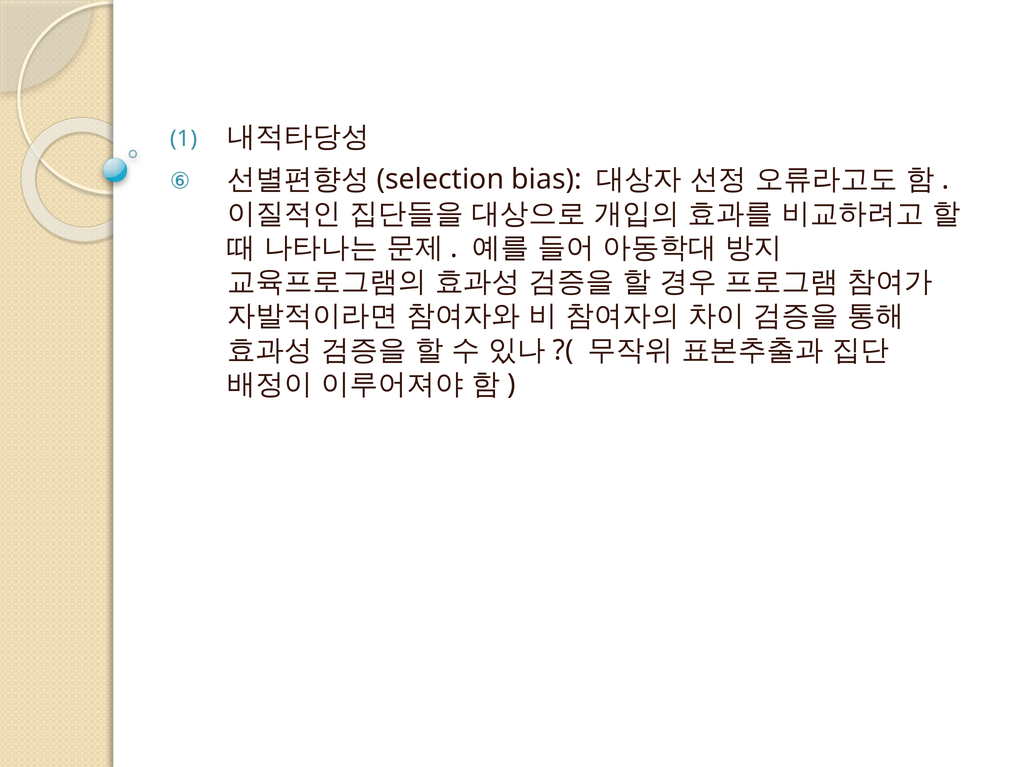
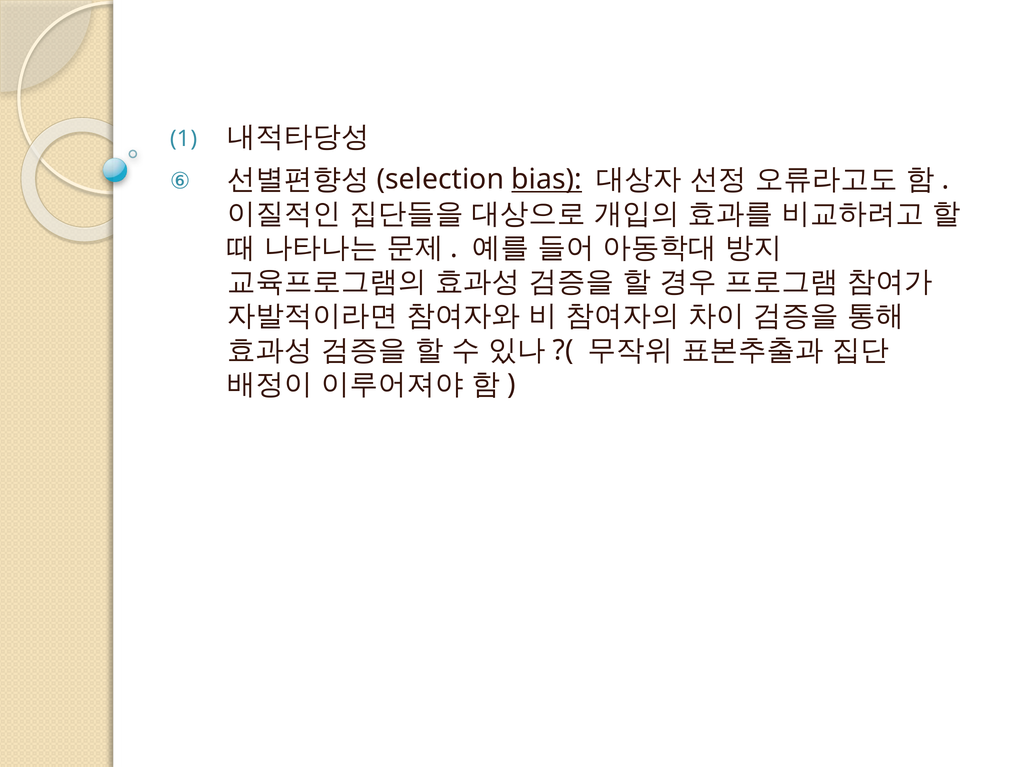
bias underline: none -> present (547, 179)
